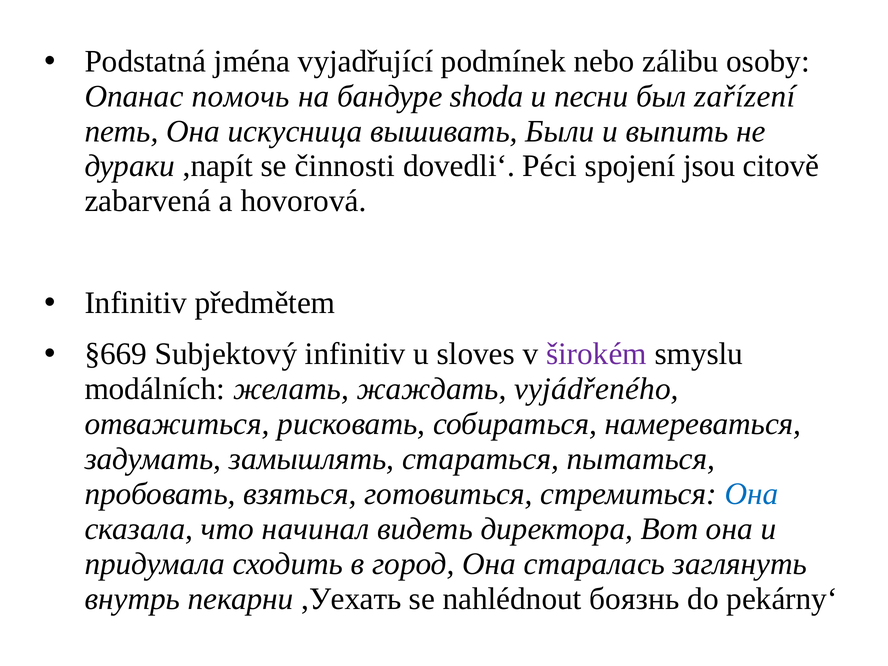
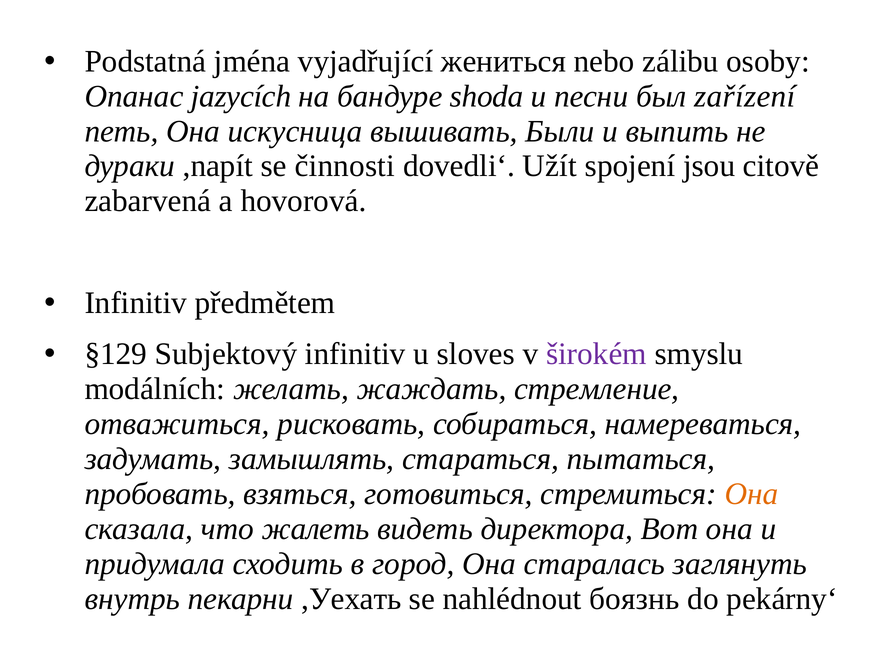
podmínek: podmínek -> жениться (504, 61)
помочь: помочь -> jazycích (241, 96)
Péci: Péci -> Užít (550, 166)
§669: §669 -> §129 (116, 354)
vyjádřeného: vyjádřeného -> стремление (597, 389)
Она colour: blue -> orange (751, 494)
начинал: начинал -> жалеть (316, 529)
